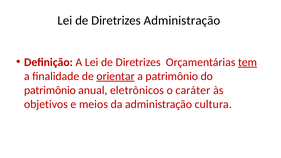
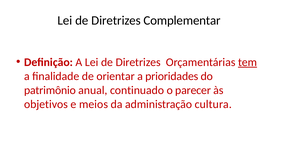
Diretrizes Administração: Administração -> Complementar (182, 20)
orientar underline: present -> none (116, 76)
a patrimônio: patrimônio -> prioridades (172, 76)
eletrônicos: eletrônicos -> continuado (137, 90)
caráter: caráter -> parecer (193, 90)
